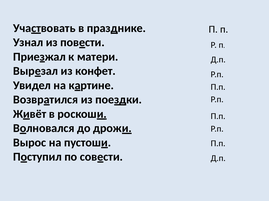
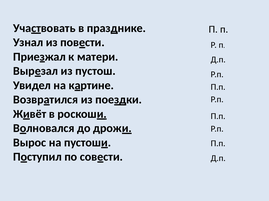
конфет: конфет -> пустош (95, 71)
